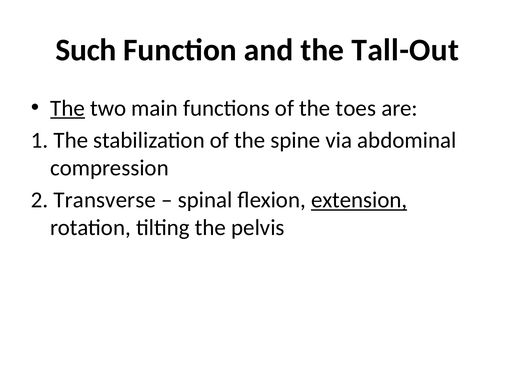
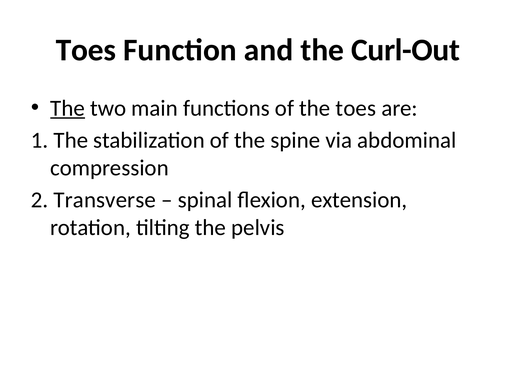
Such: Such -> Toes (86, 50)
Tall-Out: Tall-Out -> Curl-Out (406, 50)
extension underline: present -> none (359, 200)
